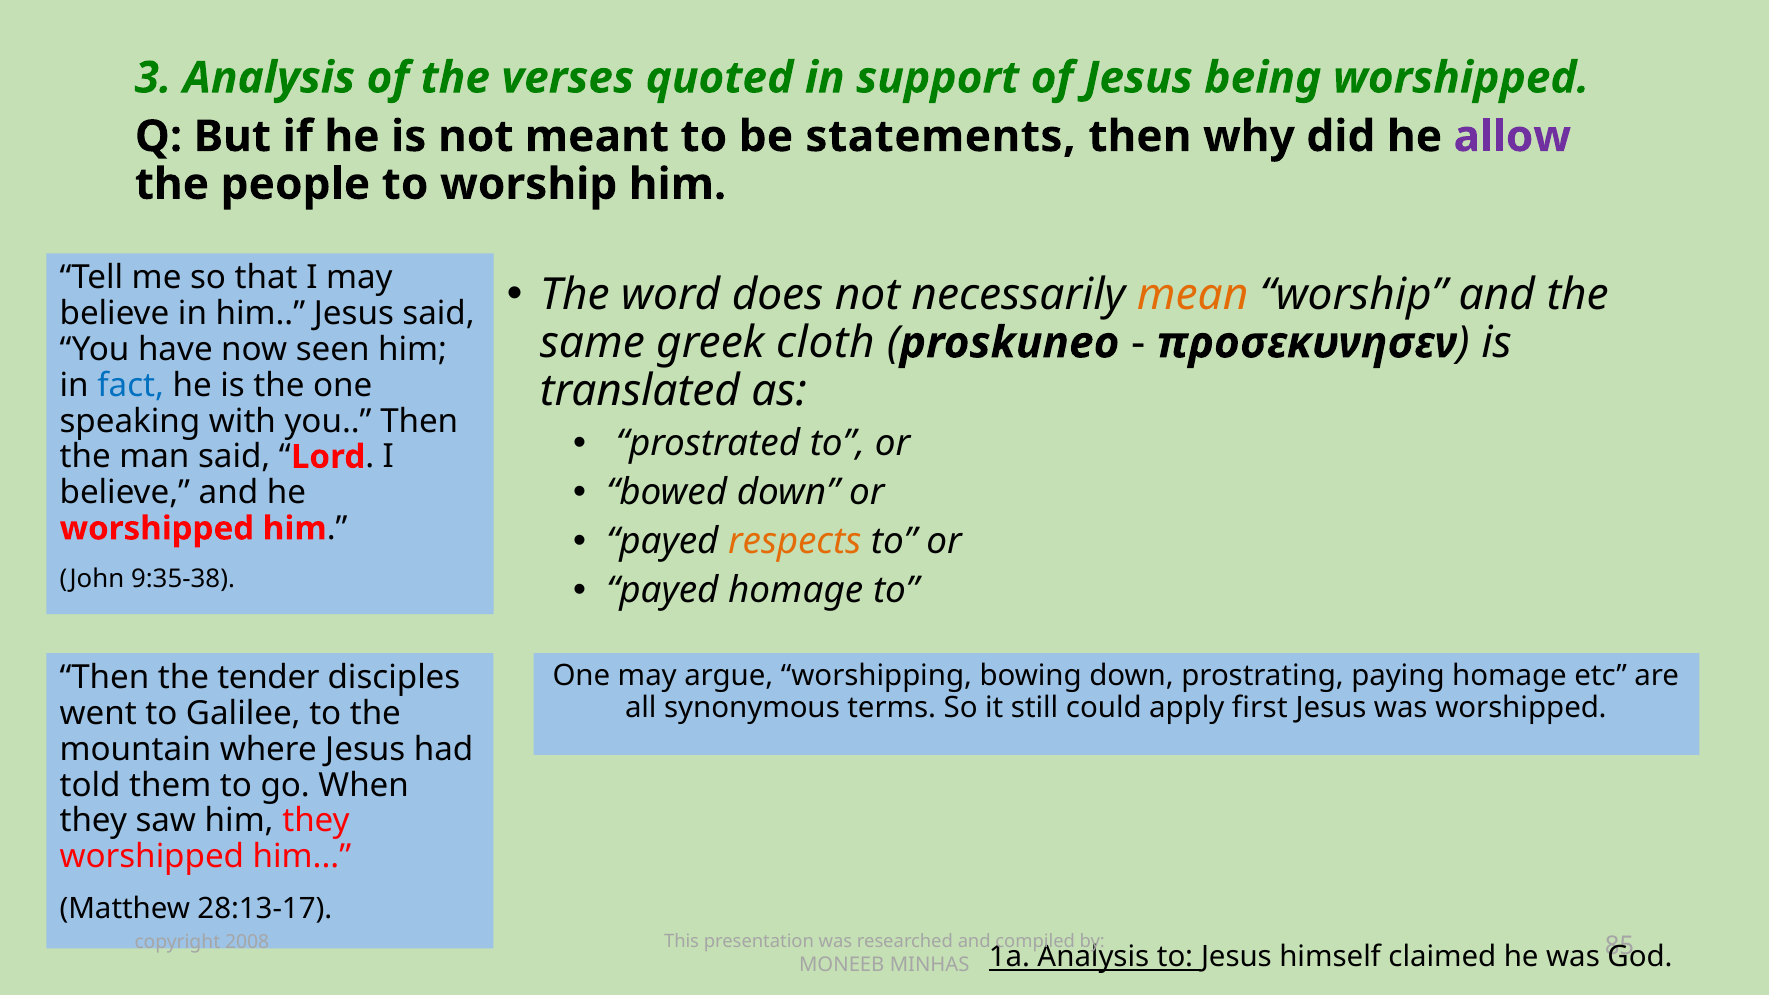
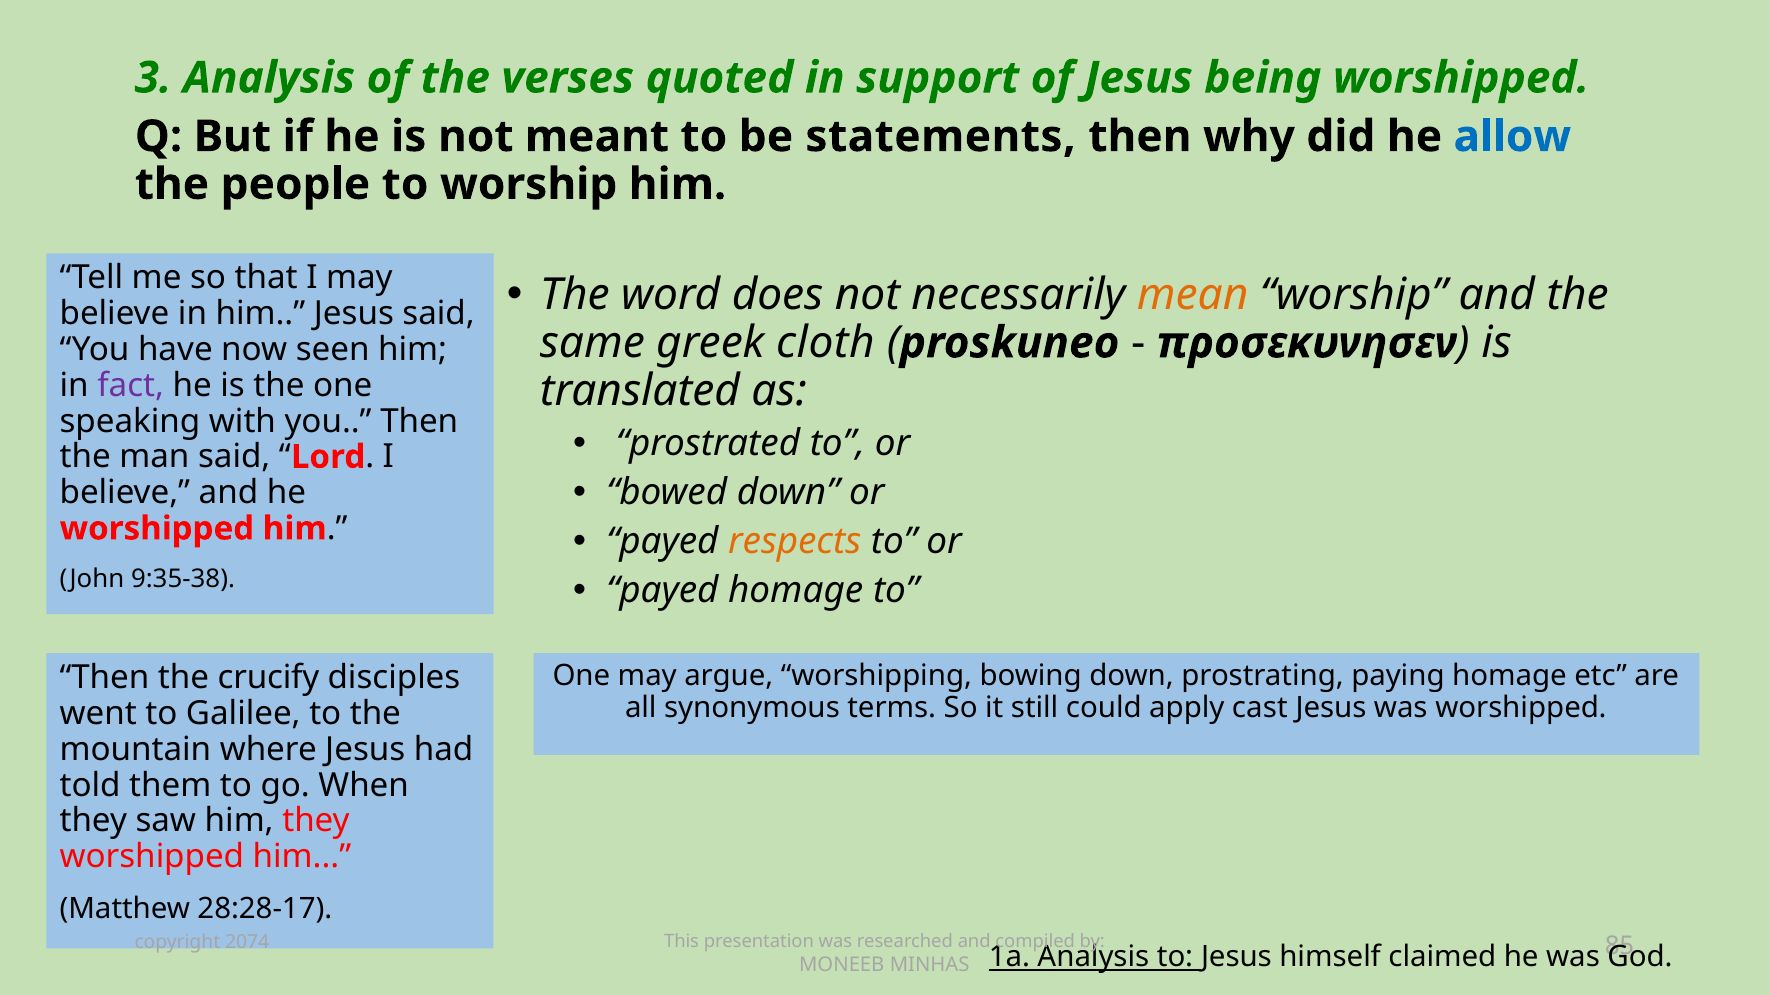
allow colour: purple -> blue (1512, 137)
fact colour: blue -> purple (131, 385)
tender: tender -> crucify (268, 678)
first: first -> cast (1260, 707)
28:13-17: 28:13-17 -> 28:28-17 (265, 909)
2008: 2008 -> 2074 (247, 942)
